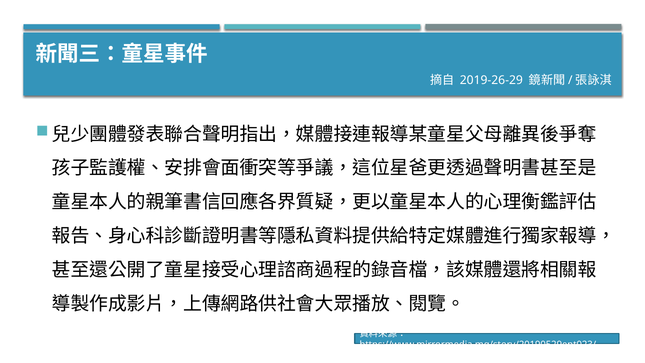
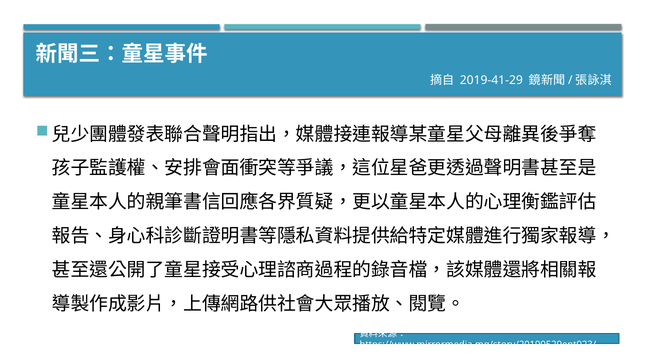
2019-26-29: 2019-26-29 -> 2019-41-29 (491, 80)
